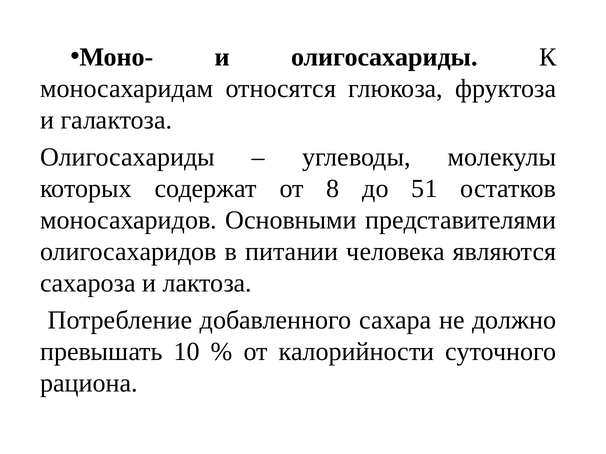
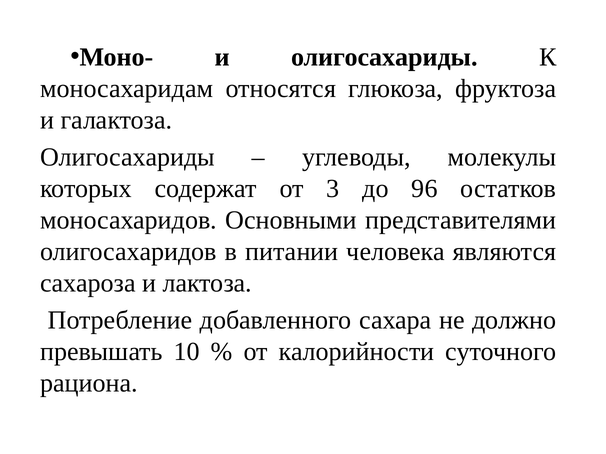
8: 8 -> 3 (333, 189)
51: 51 -> 96 (425, 189)
